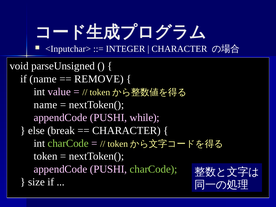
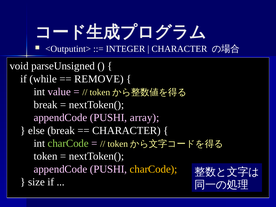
<Inputchar>: <Inputchar> -> <Outputint> (68, 49)
if name: name -> while (43, 79)
name: name -> break (46, 105)
while: while -> array (145, 118)
charCode colour: light green -> yellow (154, 169)
